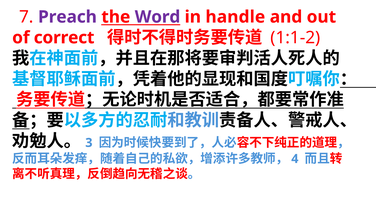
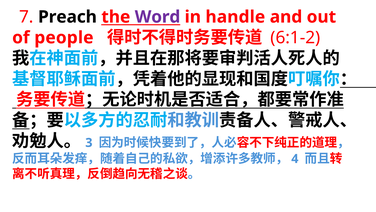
Preach colour: purple -> black (67, 17)
correct: correct -> people (64, 38)
1:1-2: 1:1-2 -> 6:1-2 (295, 38)
